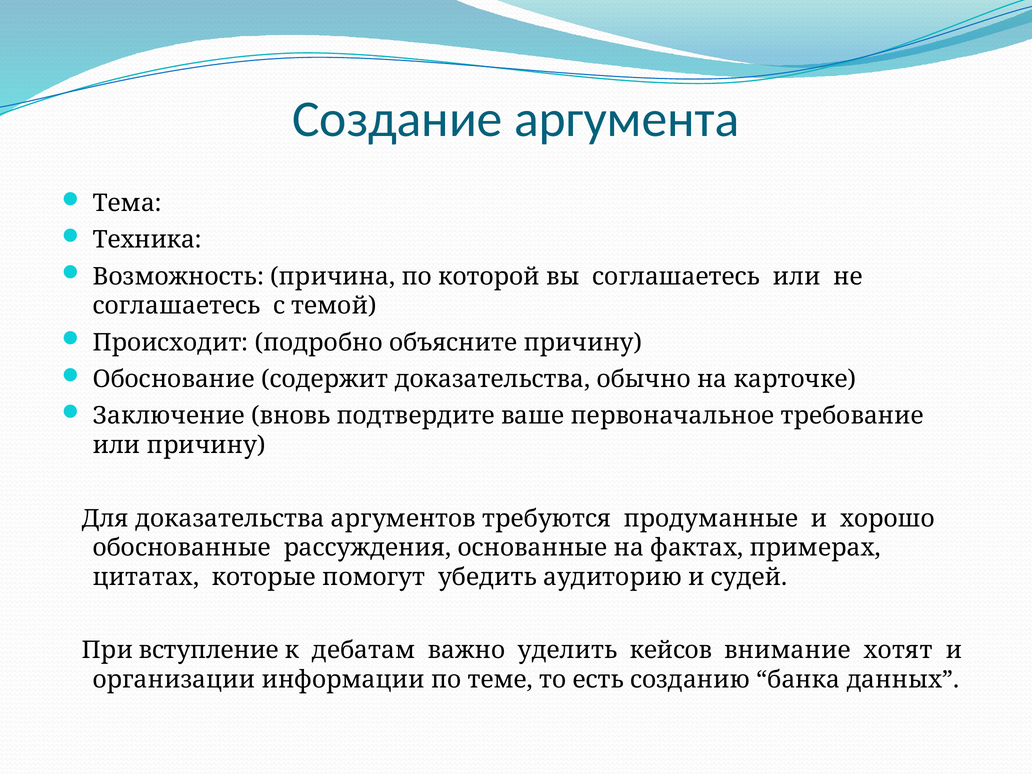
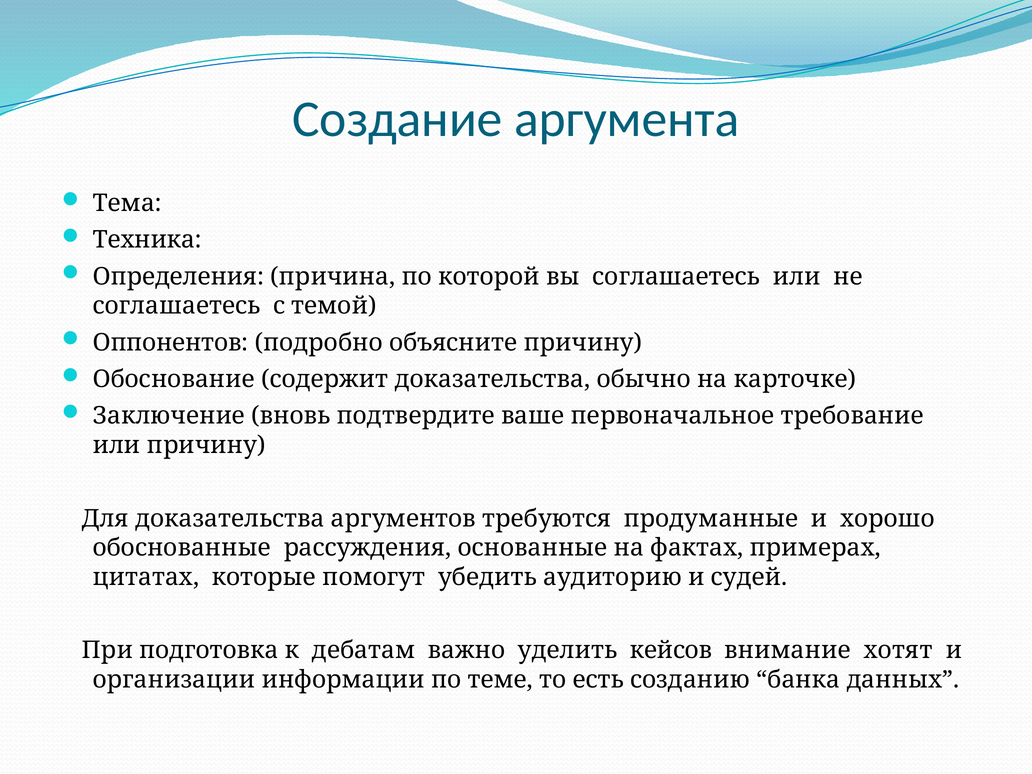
Возможность: Возможность -> Определения (178, 277)
Происходит: Происходит -> Оппонентов (171, 343)
вступление: вступление -> подготовка (209, 650)
